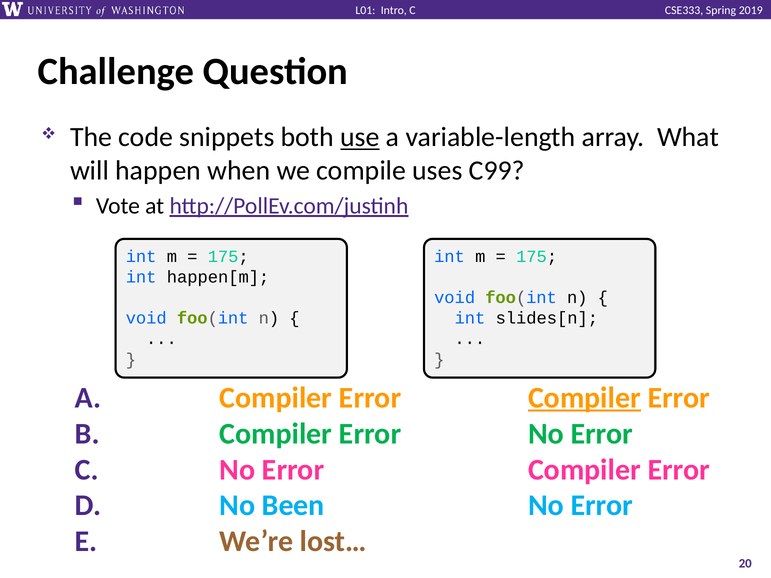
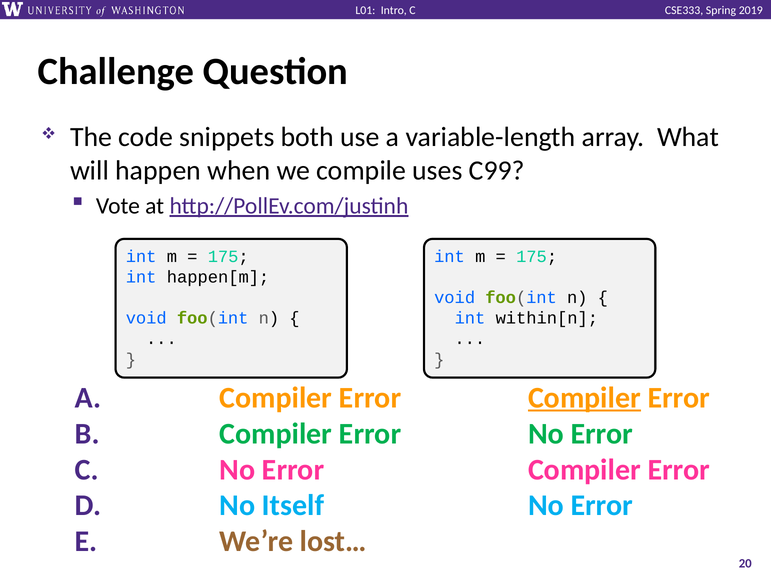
use underline: present -> none (360, 137)
slides[n: slides[n -> within[n (547, 318)
Been: Been -> Itself (293, 506)
